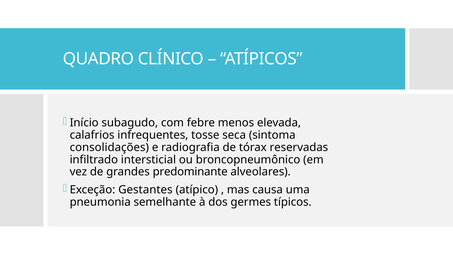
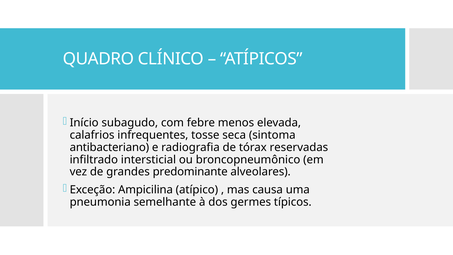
consolidações: consolidações -> antibacteriano (109, 147)
Gestantes: Gestantes -> Ampicilina (146, 190)
